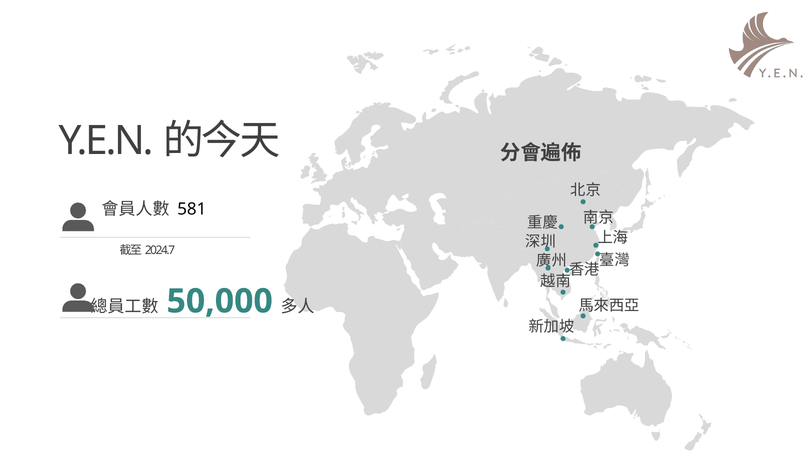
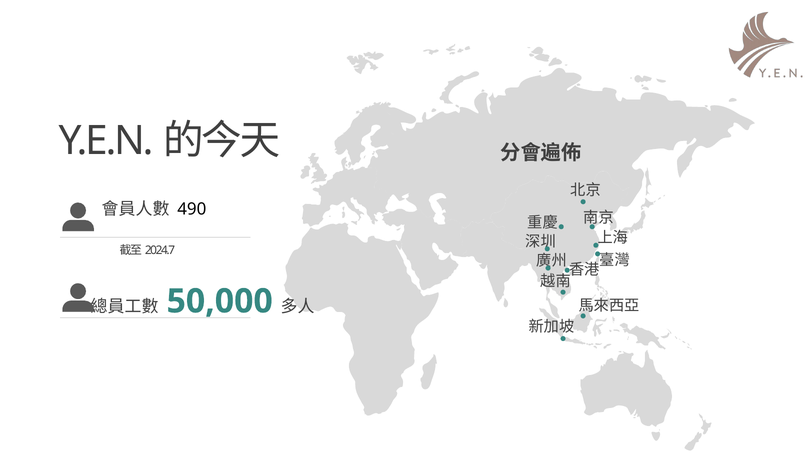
581: 581 -> 490 (192, 209)
